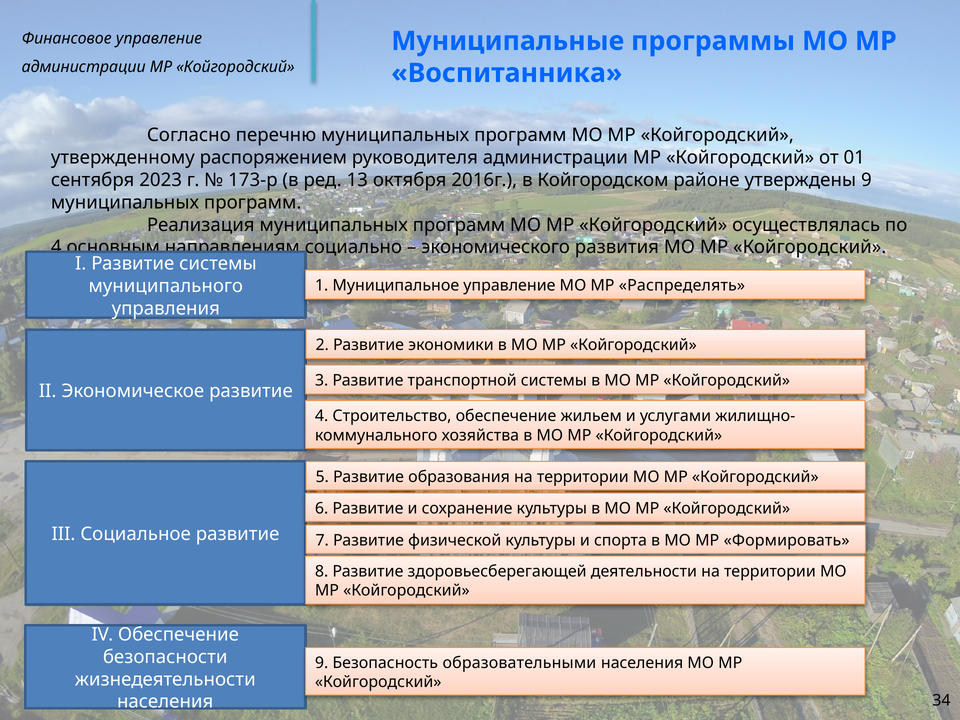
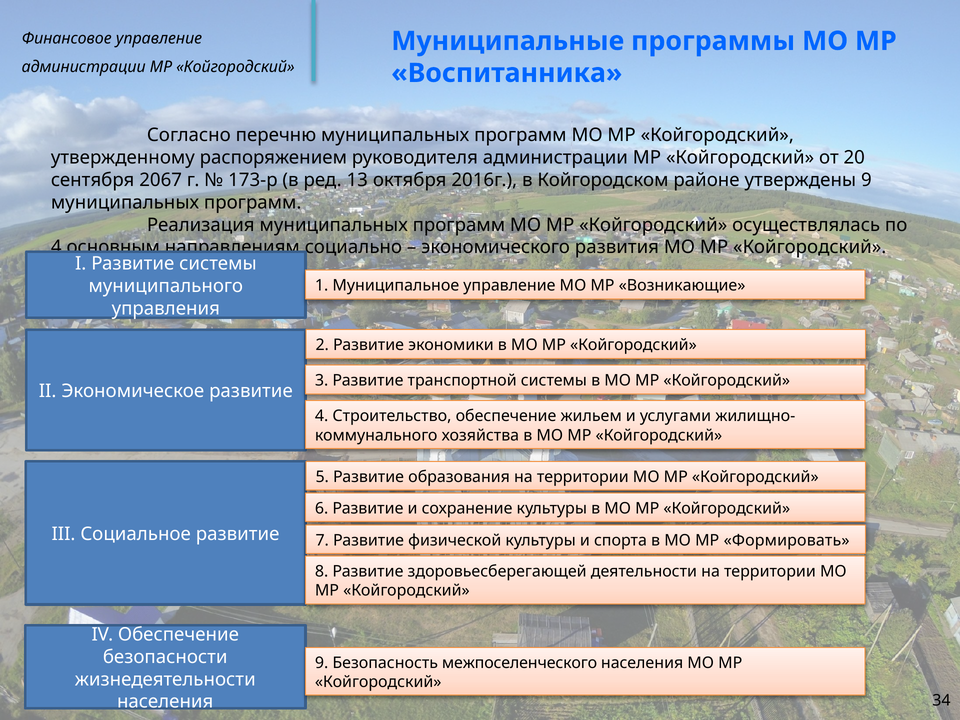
01: 01 -> 20 (854, 158)
2023: 2023 -> 2067 (161, 180)
Распределять: Распределять -> Возникающие (682, 286)
образовательными: образовательными -> межпоселенческого (520, 663)
